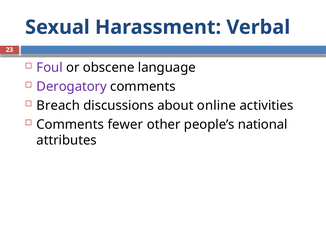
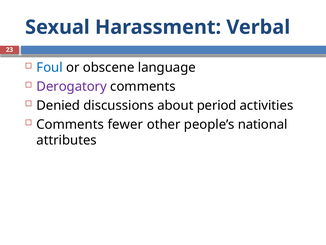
Foul colour: purple -> blue (50, 67)
Breach: Breach -> Denied (58, 105)
online: online -> period (217, 105)
